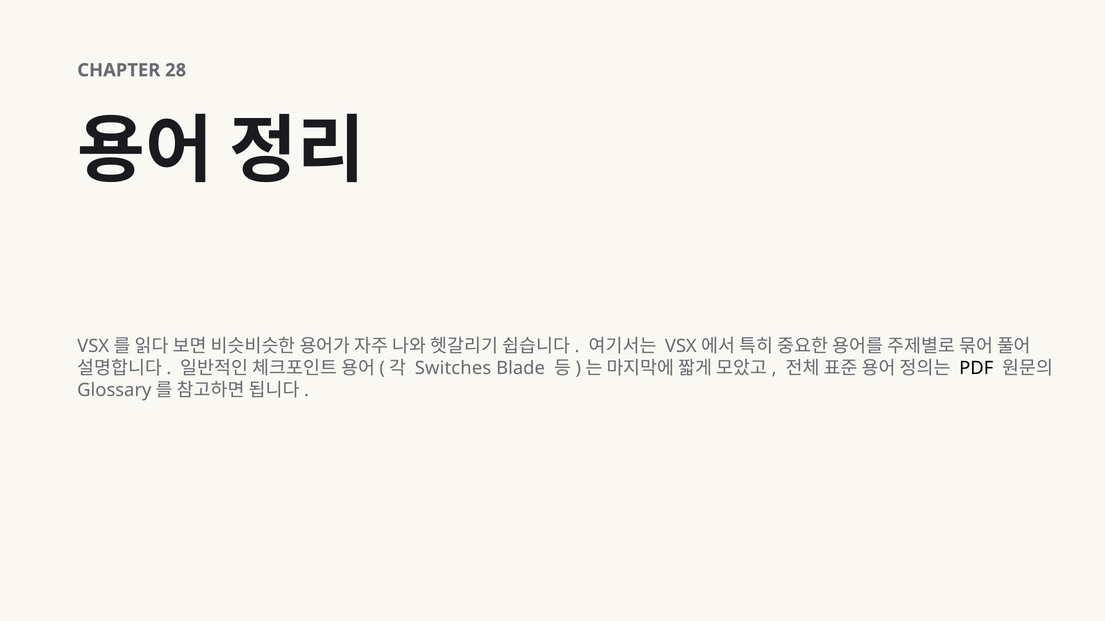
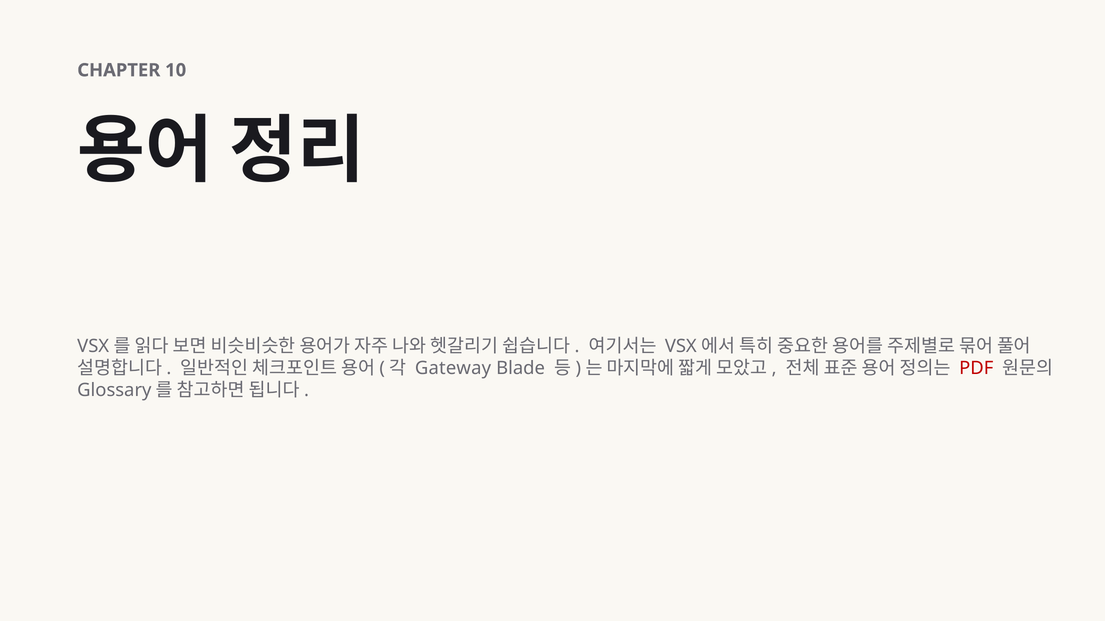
28: 28 -> 10 (176, 70)
Switches: Switches -> Gateway (453, 369)
PDF colour: black -> red (976, 369)
